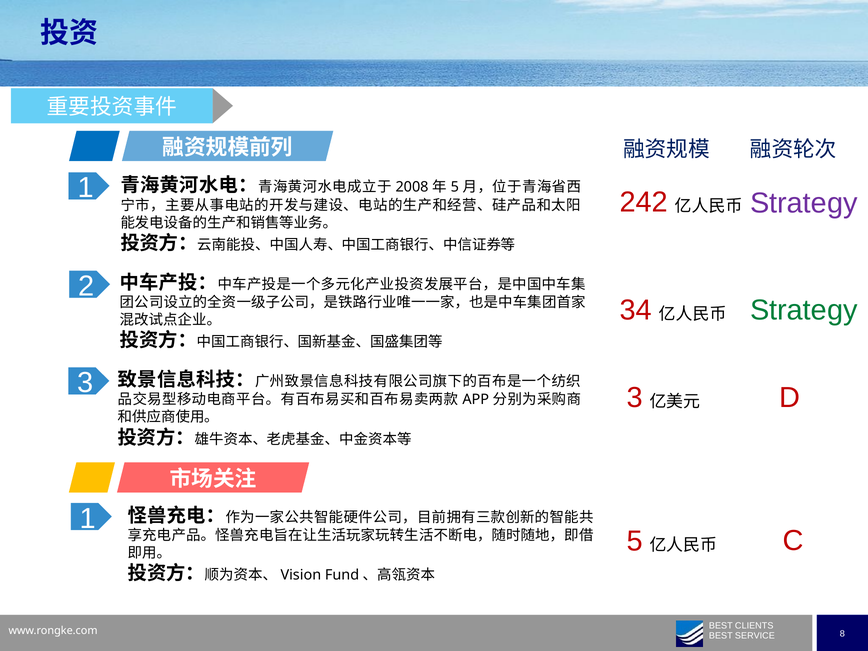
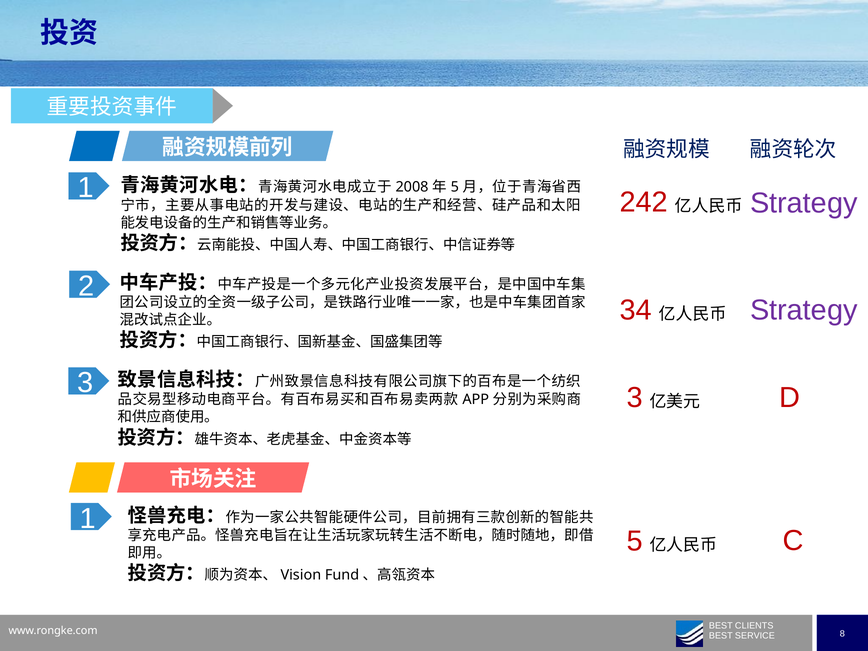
Strategy colour: green -> purple (804, 310)
